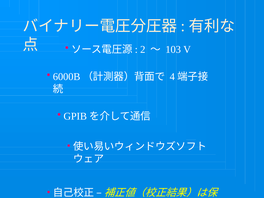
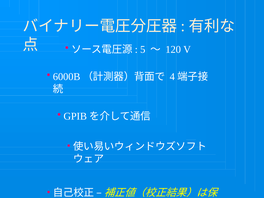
2: 2 -> 5 (143, 50)
103: 103 -> 120 (173, 50)
